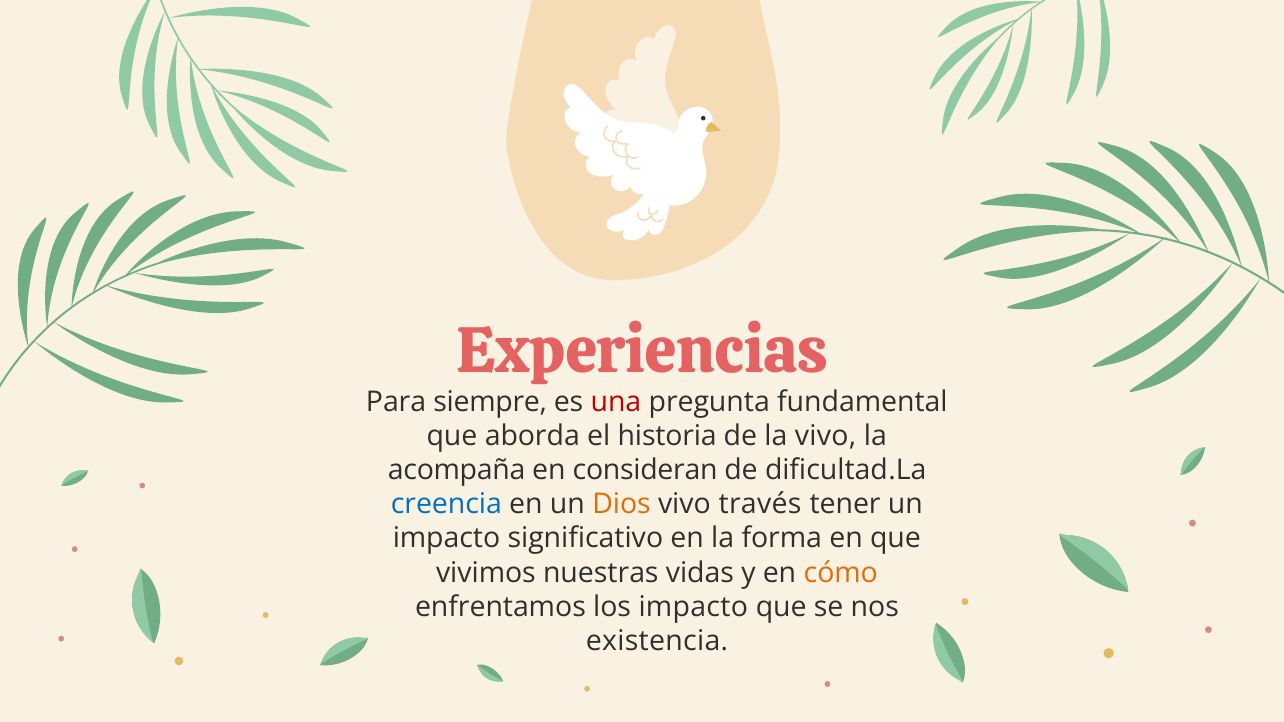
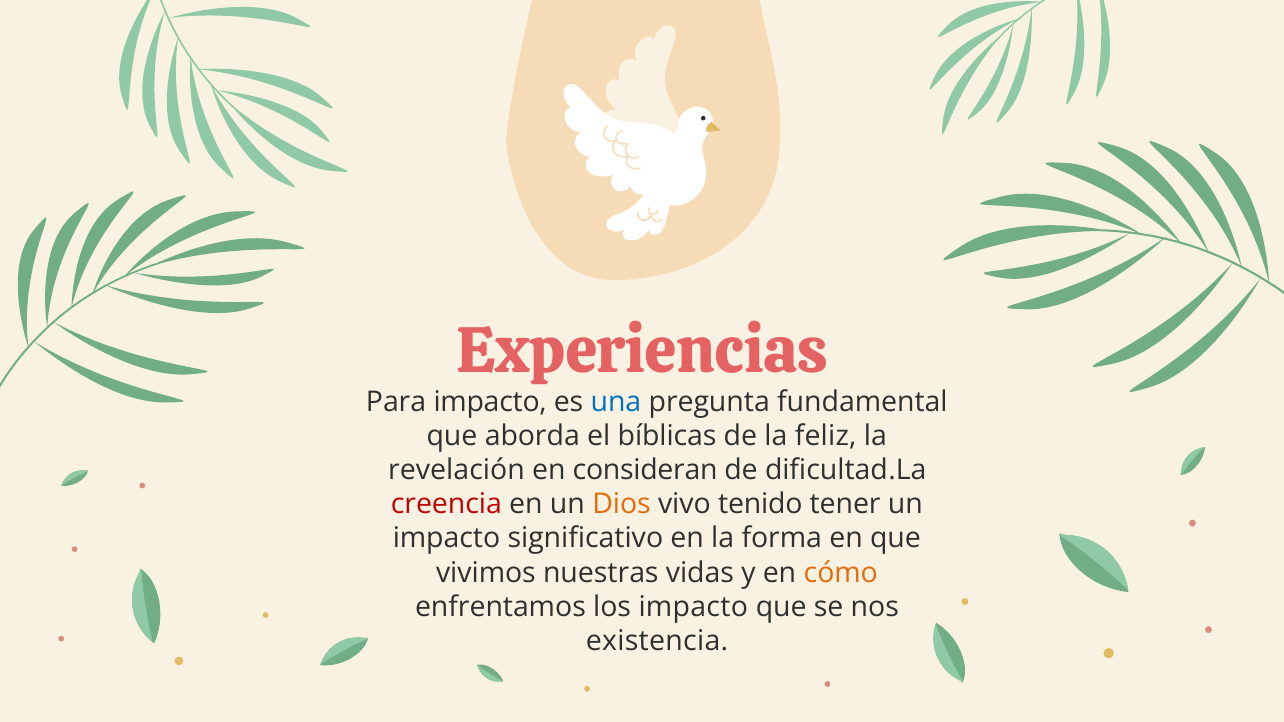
Para siempre: siempre -> impacto (490, 402)
una colour: red -> blue (616, 402)
historia: historia -> bíblicas (667, 436)
la vivo: vivo -> feliz (826, 436)
acompaña: acompaña -> revelación (457, 470)
creencia colour: blue -> red (446, 504)
través: través -> tenido (760, 504)
